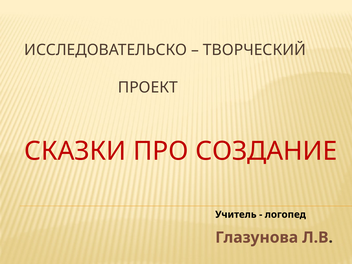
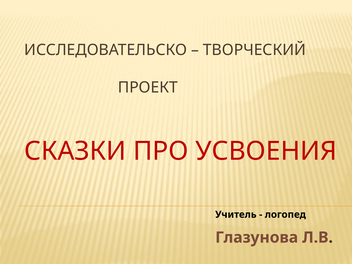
СОЗДАНИЕ: СОЗДАНИЕ -> УСВОЕНИЯ (266, 151)
